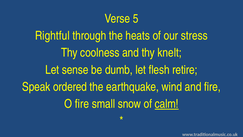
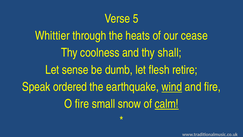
Rightful: Rightful -> Whittier (52, 36)
stress: stress -> cease (194, 36)
knelt: knelt -> shall (170, 53)
wind underline: none -> present (172, 87)
